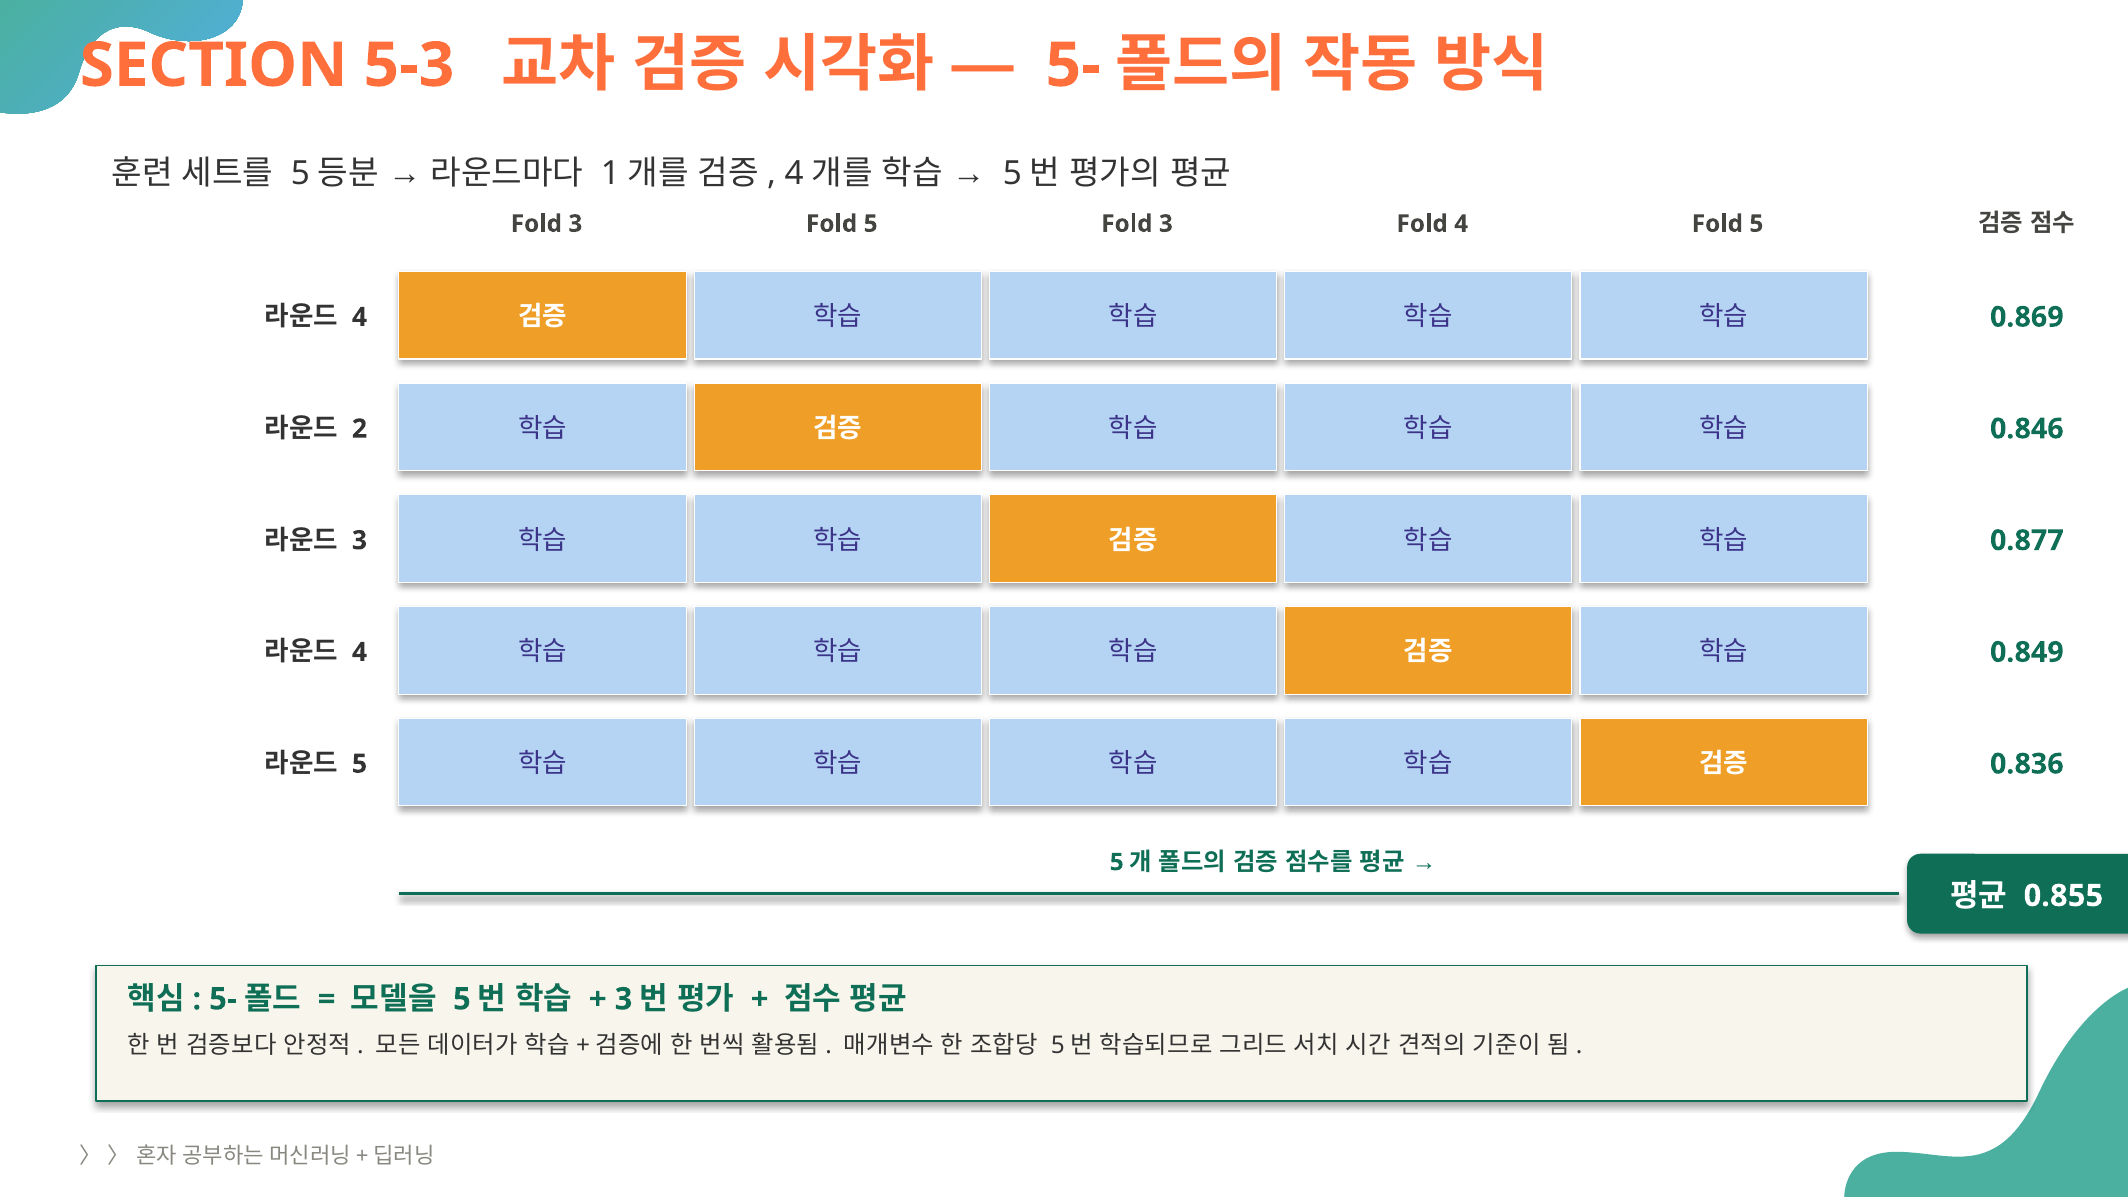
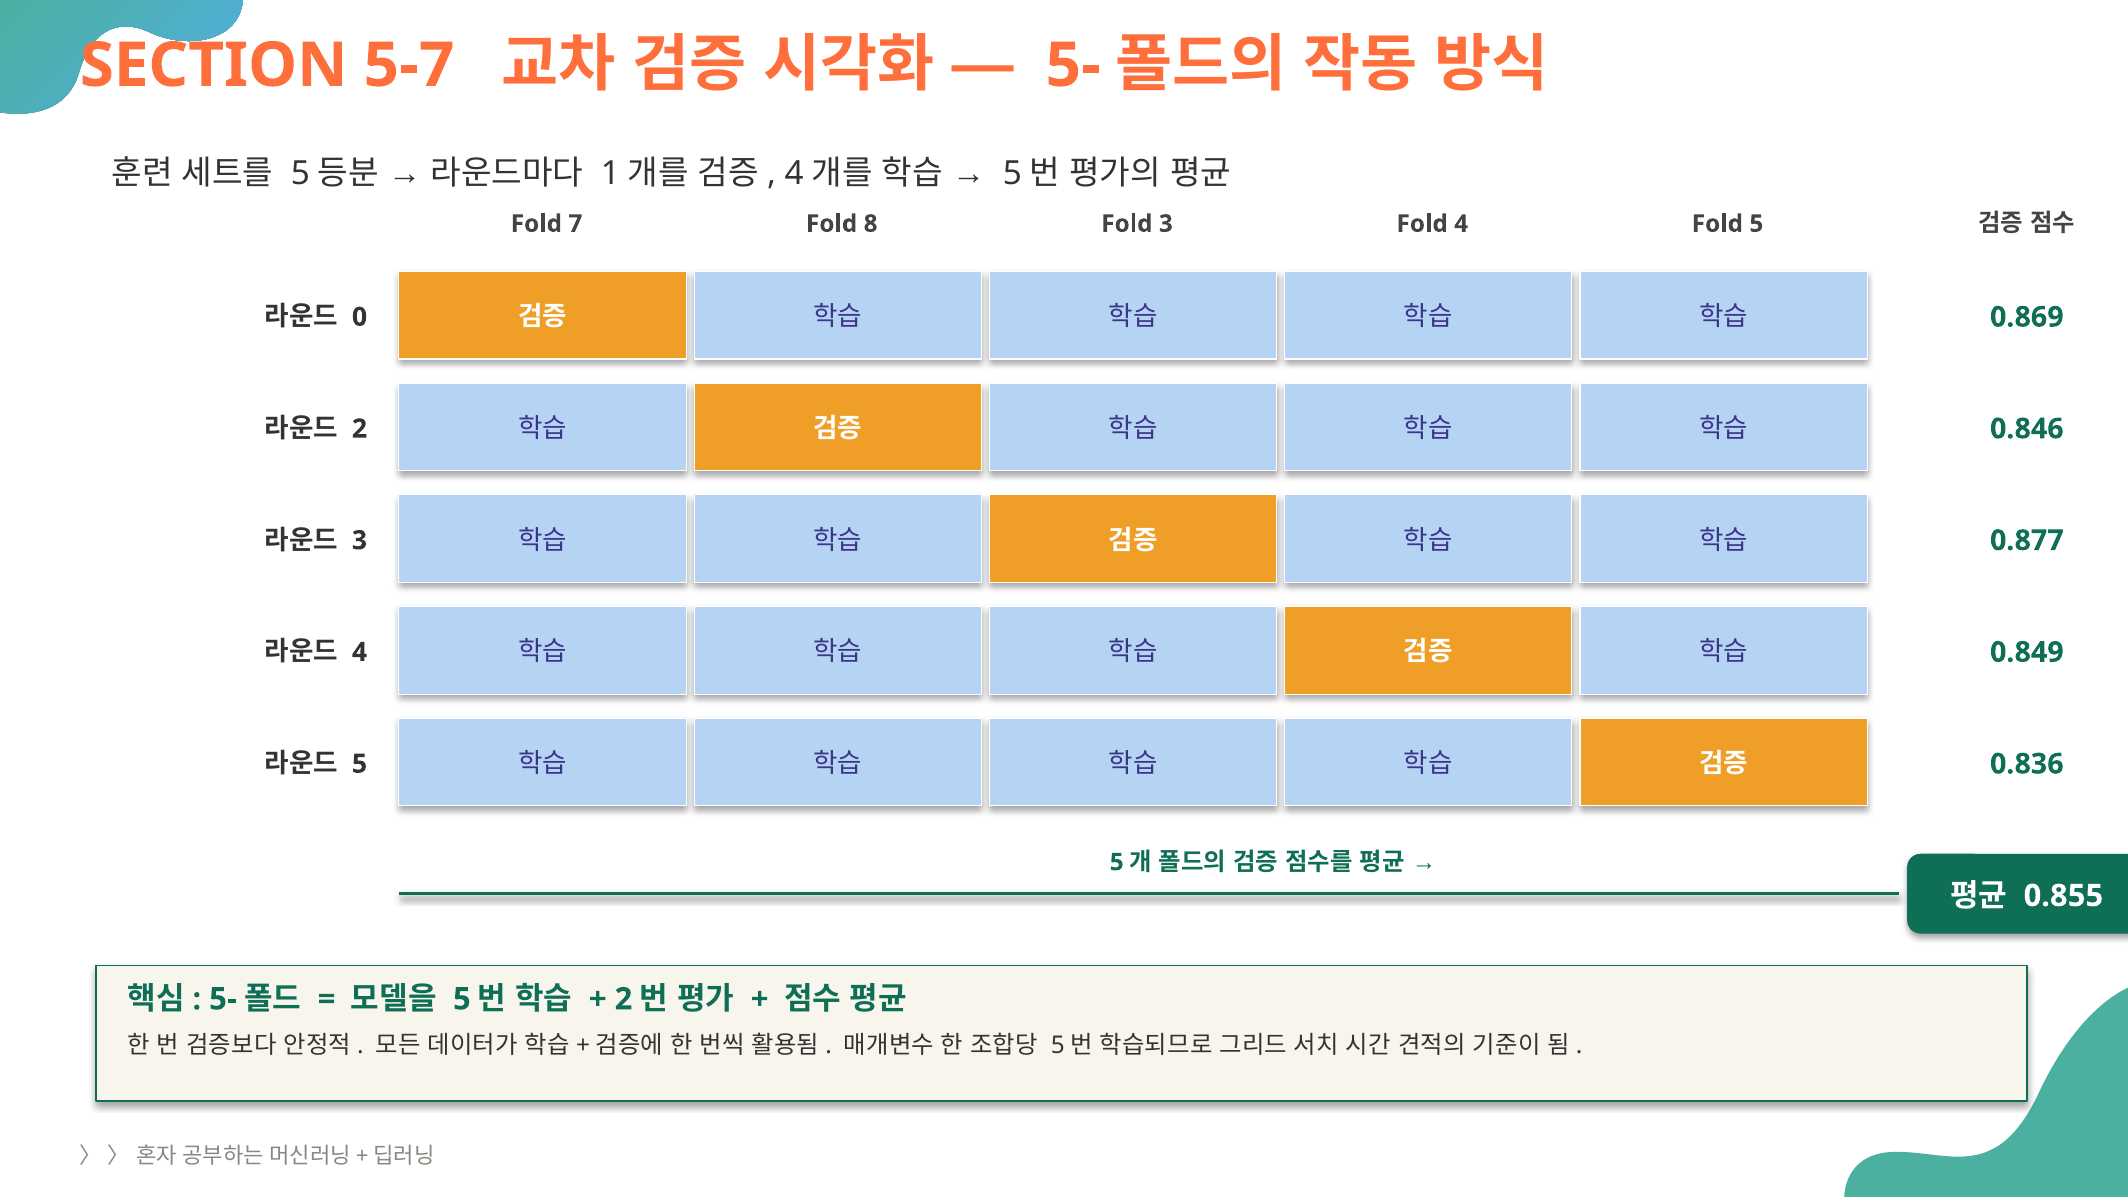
5-3: 5-3 -> 5-7 (409, 65)
3: 3 -> 7 (575, 224)
5: 5 -> 8 (871, 224)
4: 4 -> 0 (360, 317)
3: 3 -> 2 (624, 999)
